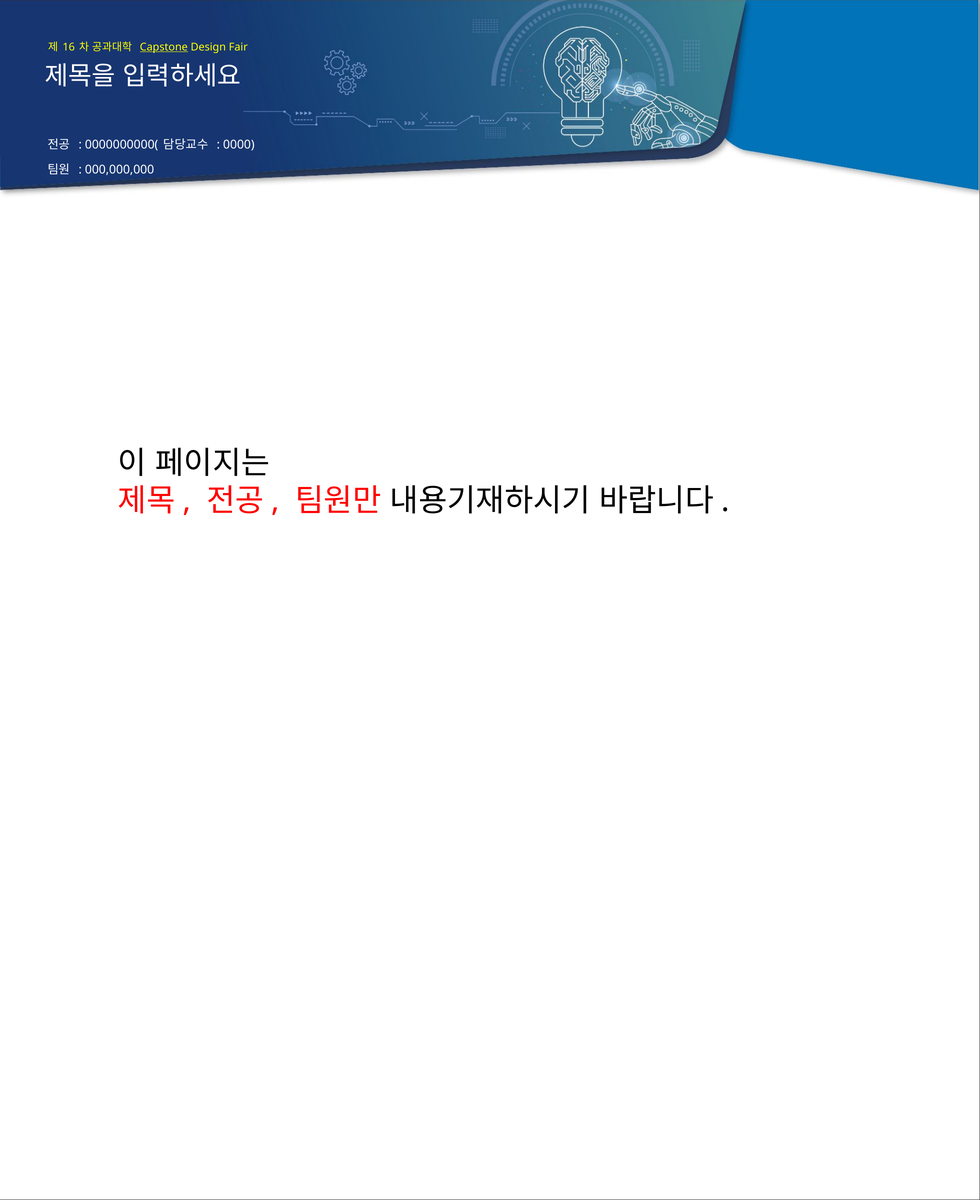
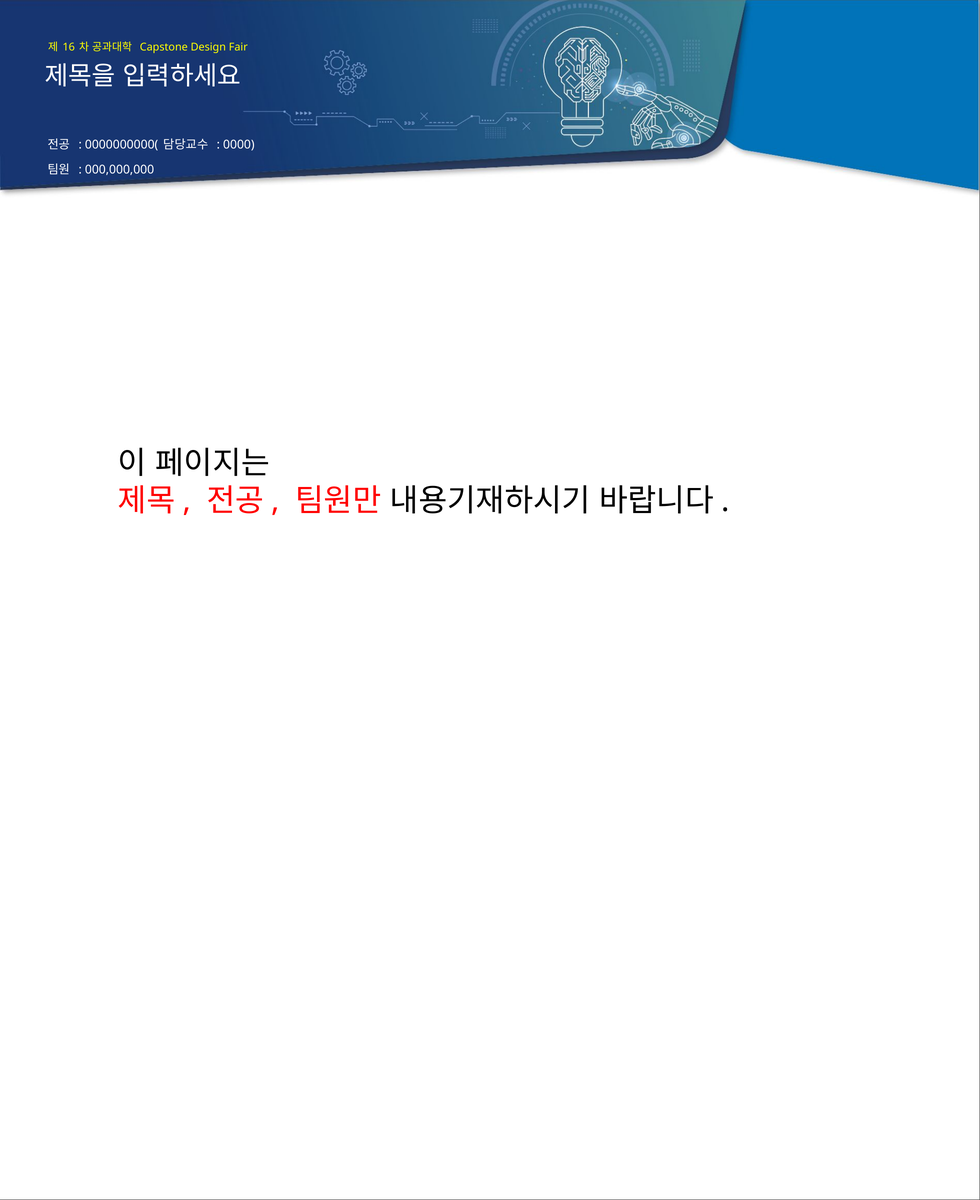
Capstone underline: present -> none (164, 47)
